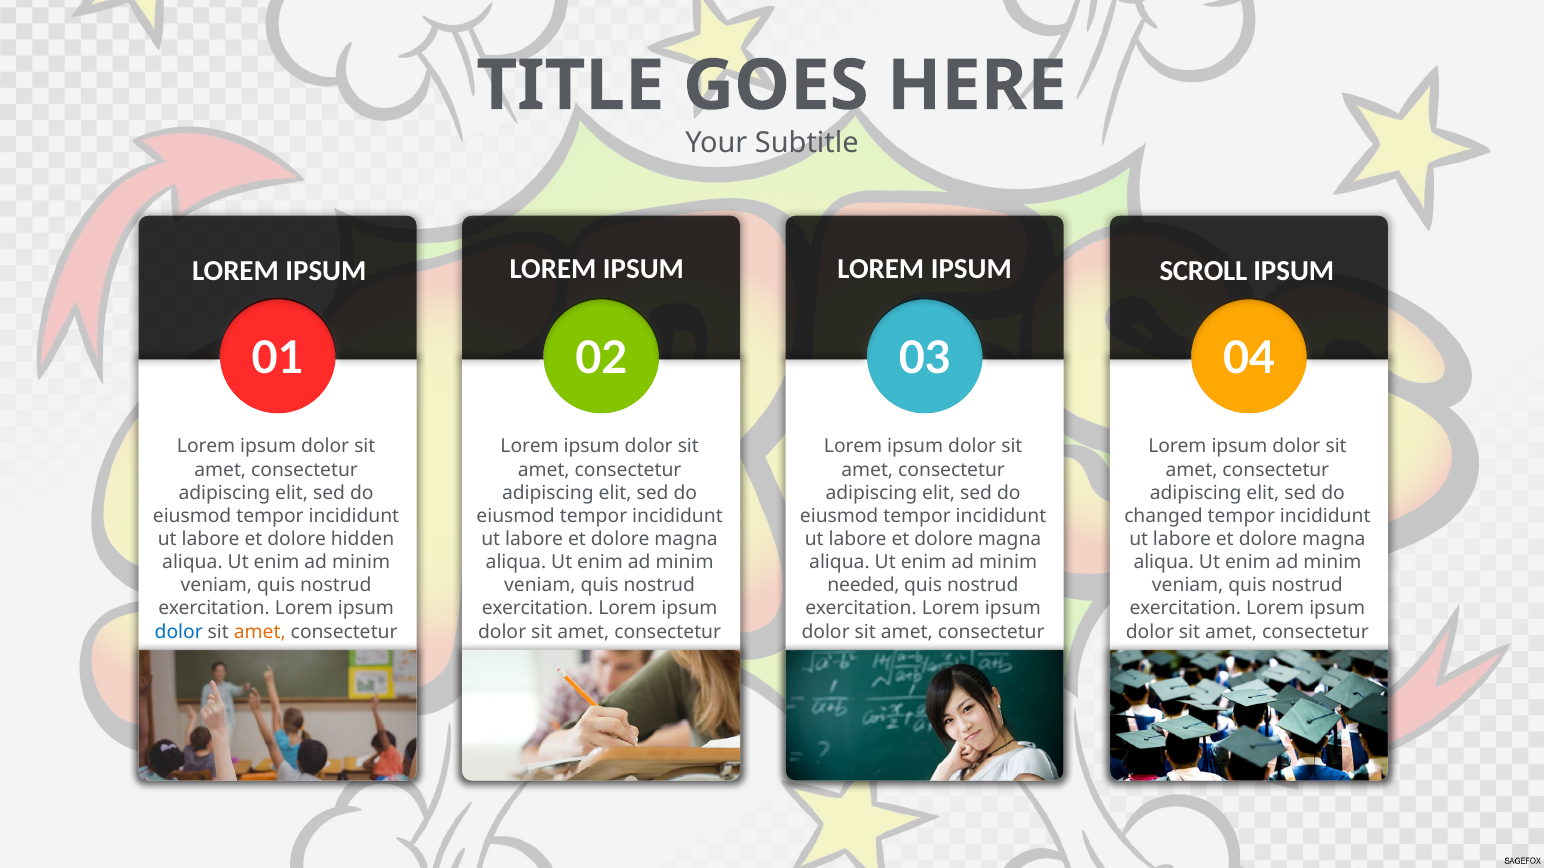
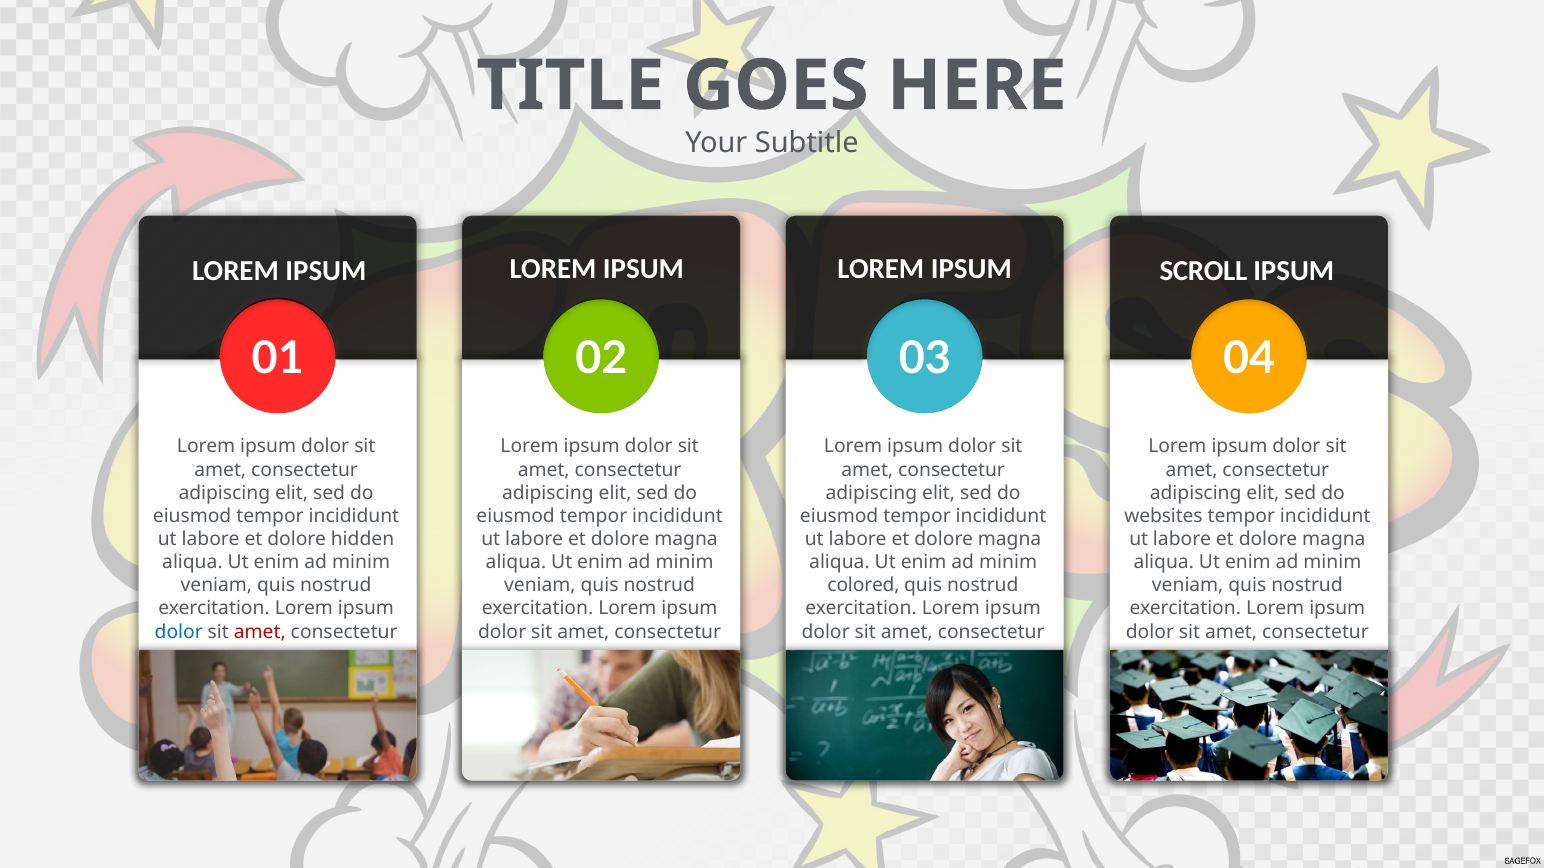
changed: changed -> websites (1163, 516)
needed: needed -> colored (864, 586)
amet colour: orange -> red (260, 632)
